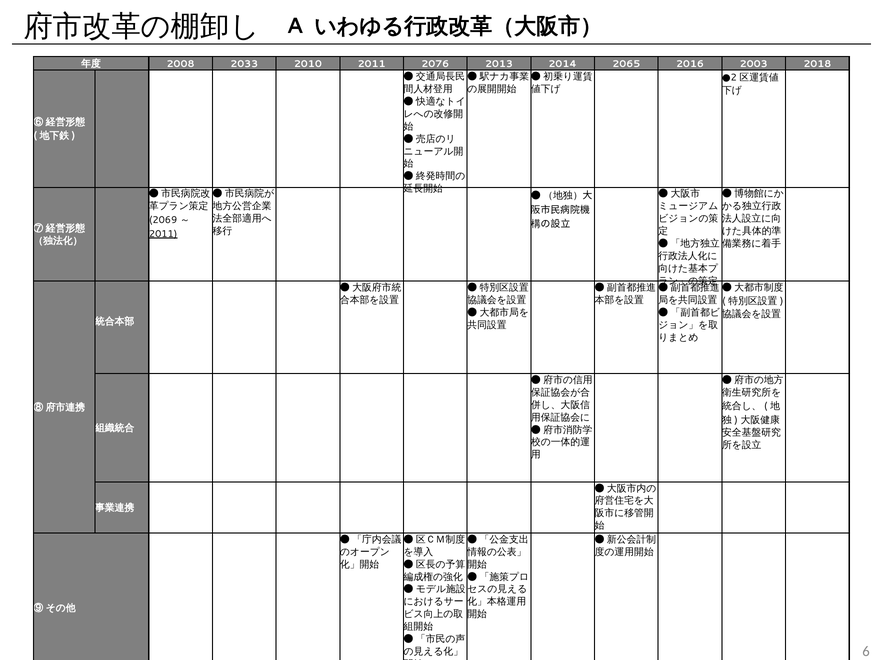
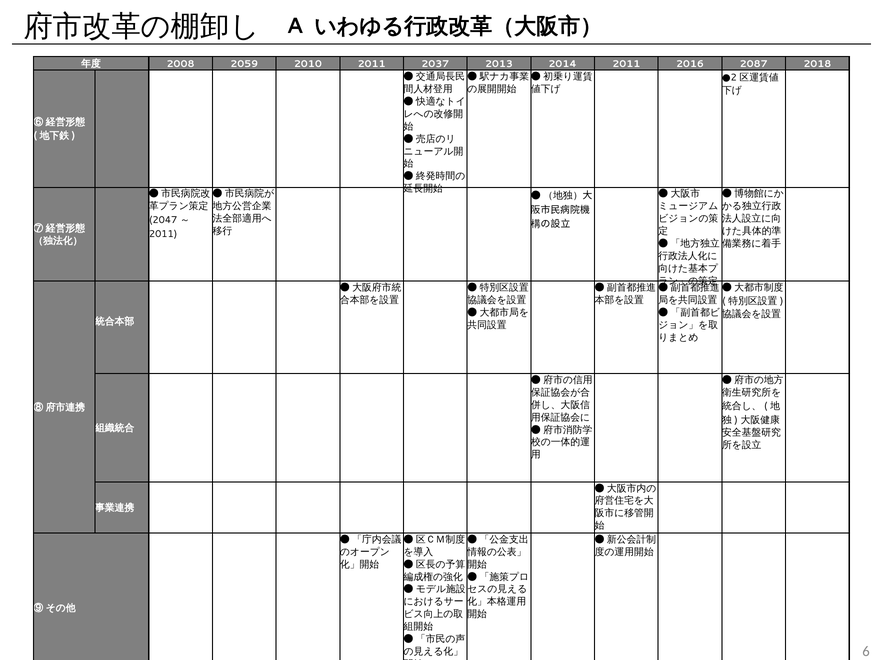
2033: 2033 -> 2059 (244, 64)
2076: 2076 -> 2037 (435, 64)
2014 2065: 2065 -> 2011 (626, 64)
2003: 2003 -> 2087 (754, 64)
2069: 2069 -> 2047 (163, 220)
2011 underline: present -> none (163, 234)
